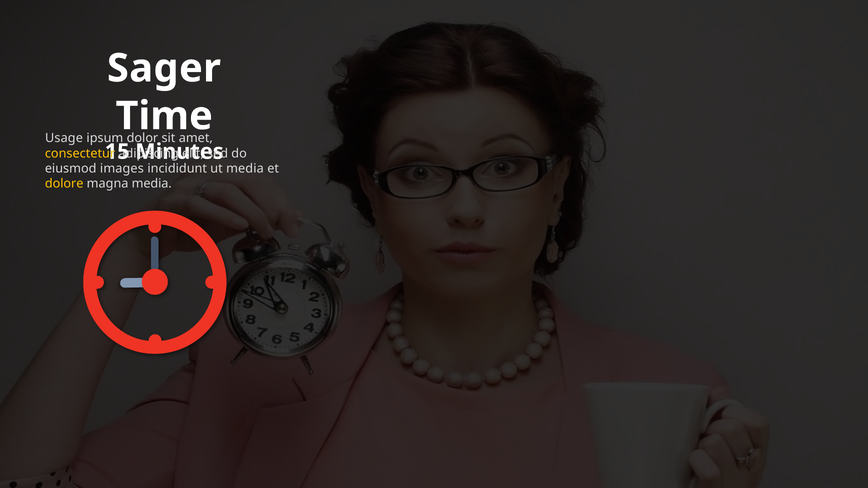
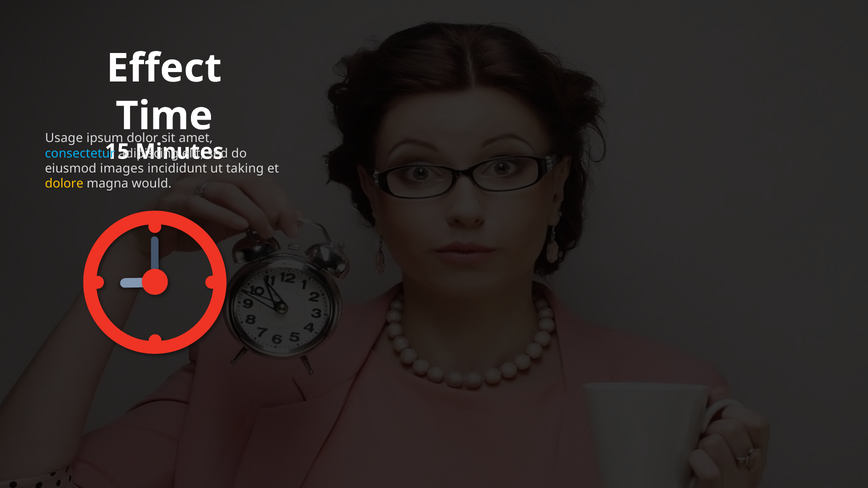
Sager: Sager -> Effect (164, 68)
consectetur colour: yellow -> light blue (80, 153)
media: media -> taking (245, 169)
magna media: media -> would (152, 184)
